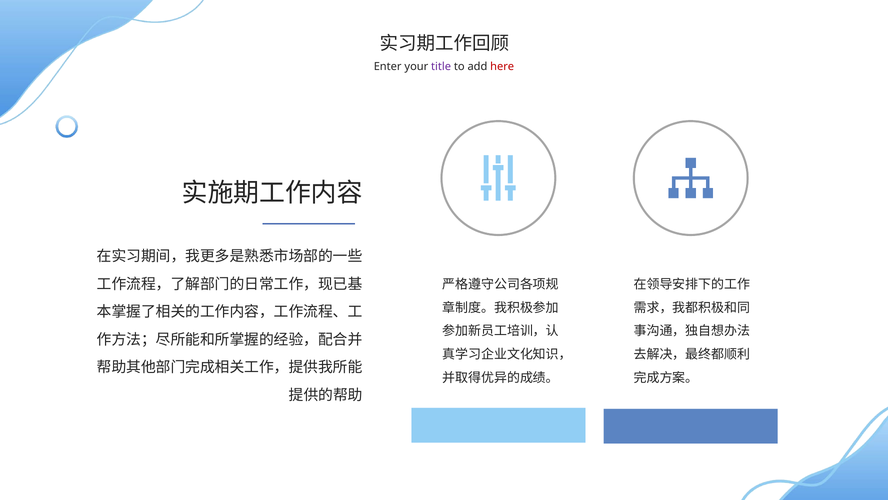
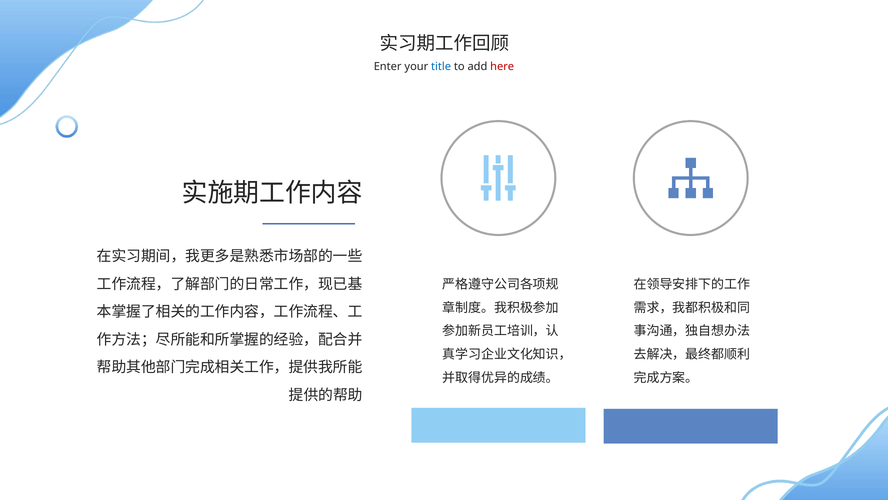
title colour: purple -> blue (441, 67)
